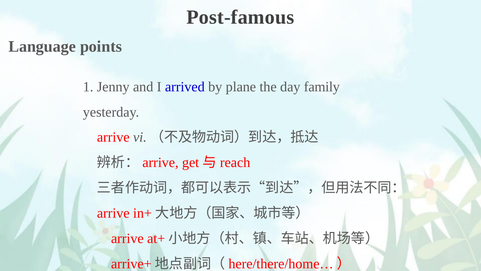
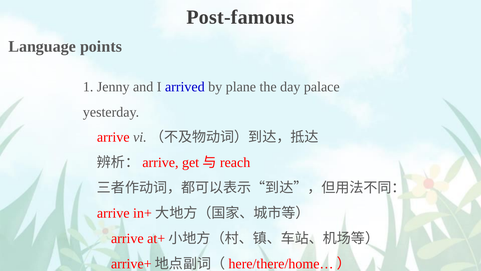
family: family -> palace (322, 87)
